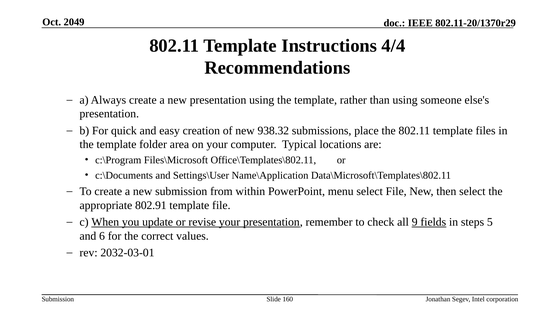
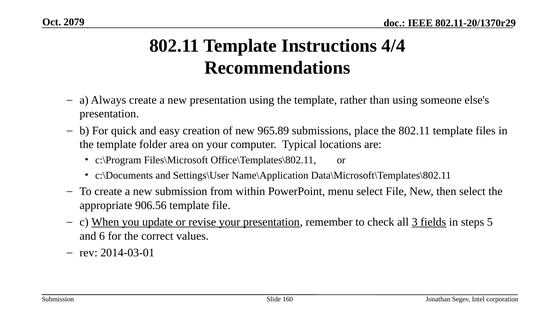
2049: 2049 -> 2079 (74, 22)
938.32: 938.32 -> 965.89 (273, 131)
802.91: 802.91 -> 906.56 (151, 205)
9: 9 -> 3 (415, 222)
2032-03-01: 2032-03-01 -> 2014-03-01 (127, 253)
